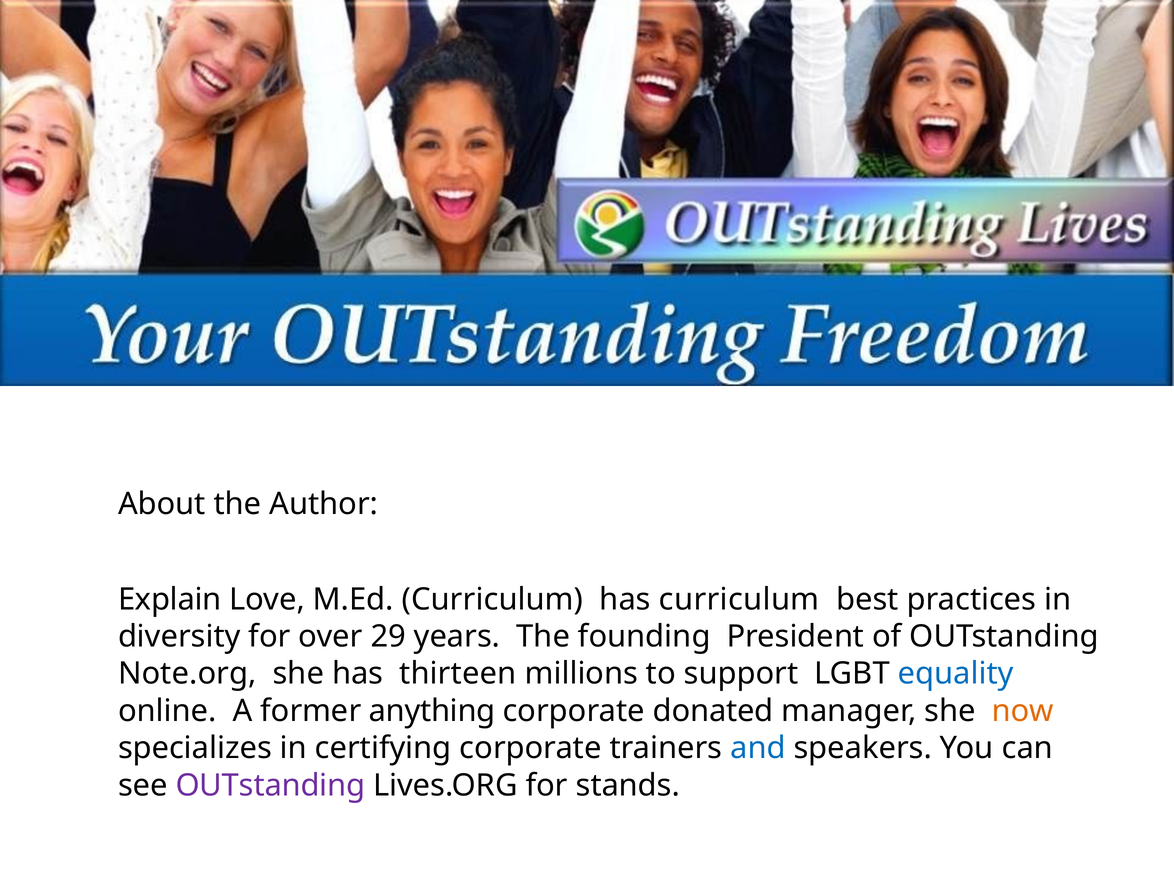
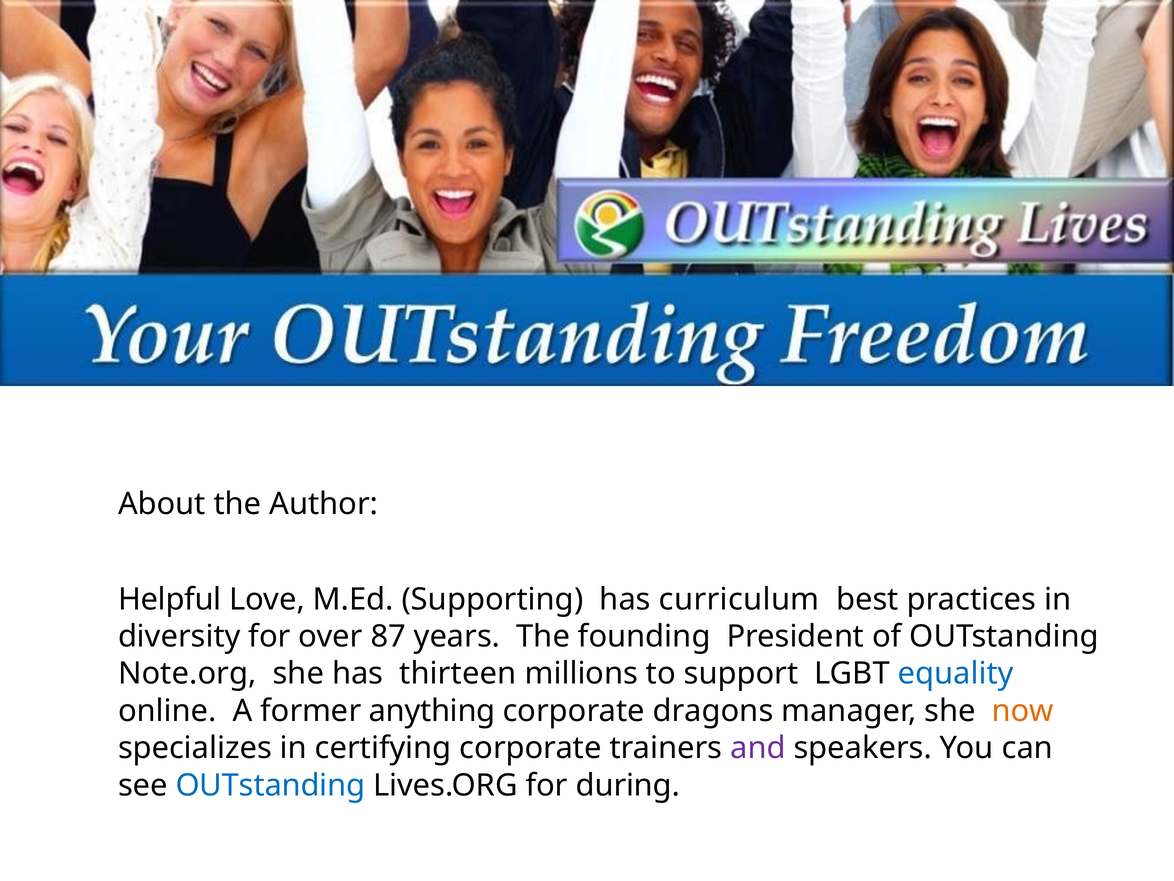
Explain: Explain -> Helpful (170, 599)
M.Ed Curriculum: Curriculum -> Supporting (492, 599)
29: 29 -> 87 (388, 636)
donated: donated -> dragons (713, 711)
and colour: blue -> purple (758, 748)
OUTstanding colour: purple -> blue (270, 785)
stands: stands -> during (628, 785)
